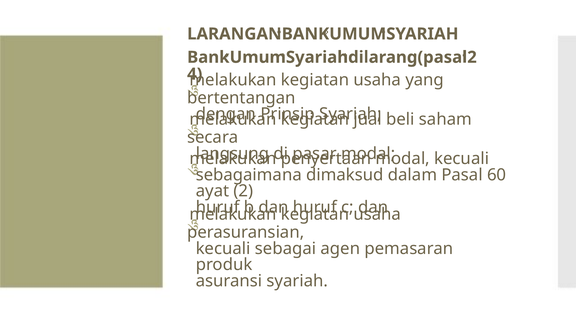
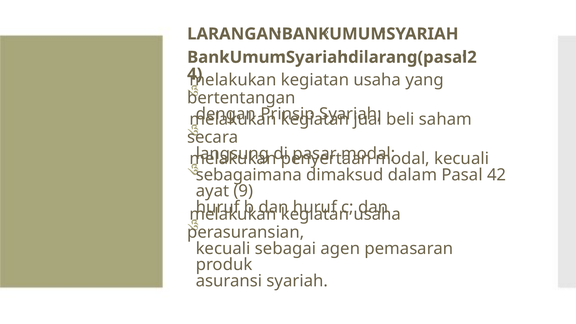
60: 60 -> 42 (497, 175)
ayat 2: 2 -> 9 (243, 191)
